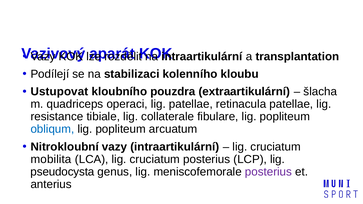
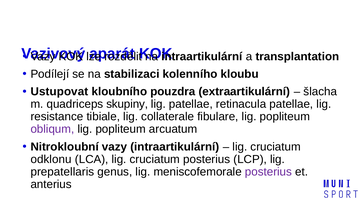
operaci: operaci -> skupiny (127, 104)
obliqum colour: blue -> purple (52, 129)
mobilita: mobilita -> odklonu (51, 159)
pseudocysta: pseudocysta -> prepatellaris (62, 172)
